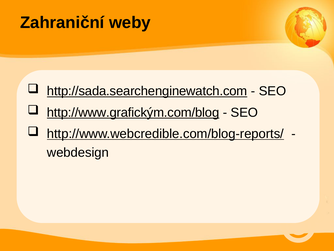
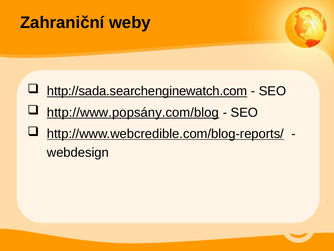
http://www.grafickým.com/blog: http://www.grafickým.com/blog -> http://www.popsány.com/blog (133, 112)
